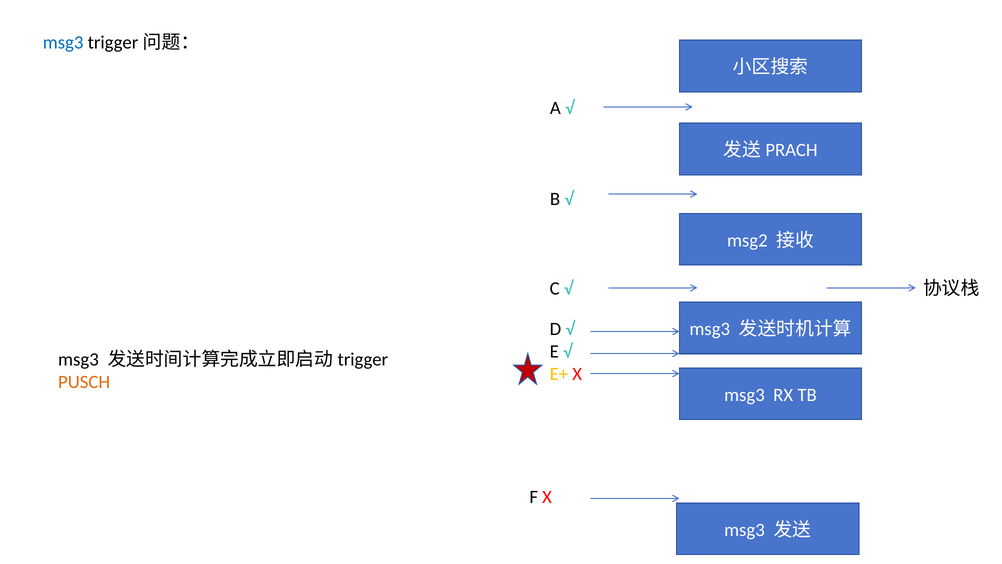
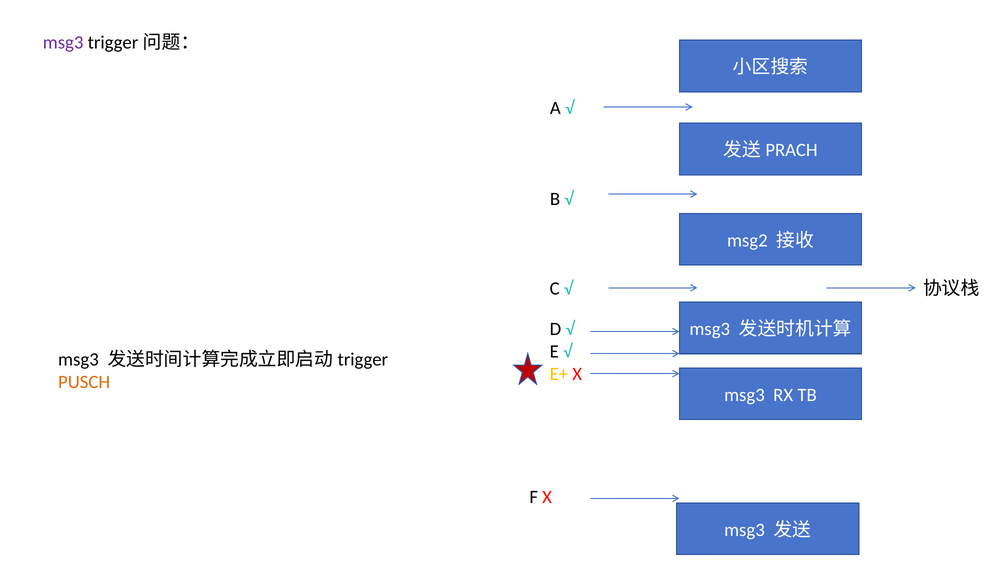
msg3 colour: blue -> purple (63, 43)
